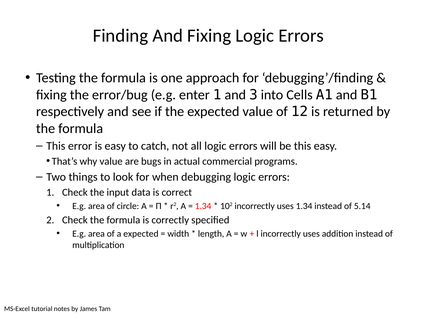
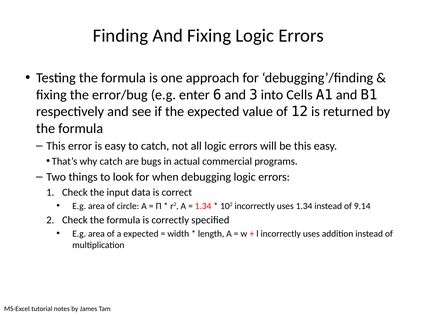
enter 1: 1 -> 6 (217, 95)
why value: value -> catch (111, 162)
5.14: 5.14 -> 9.14 (362, 206)
